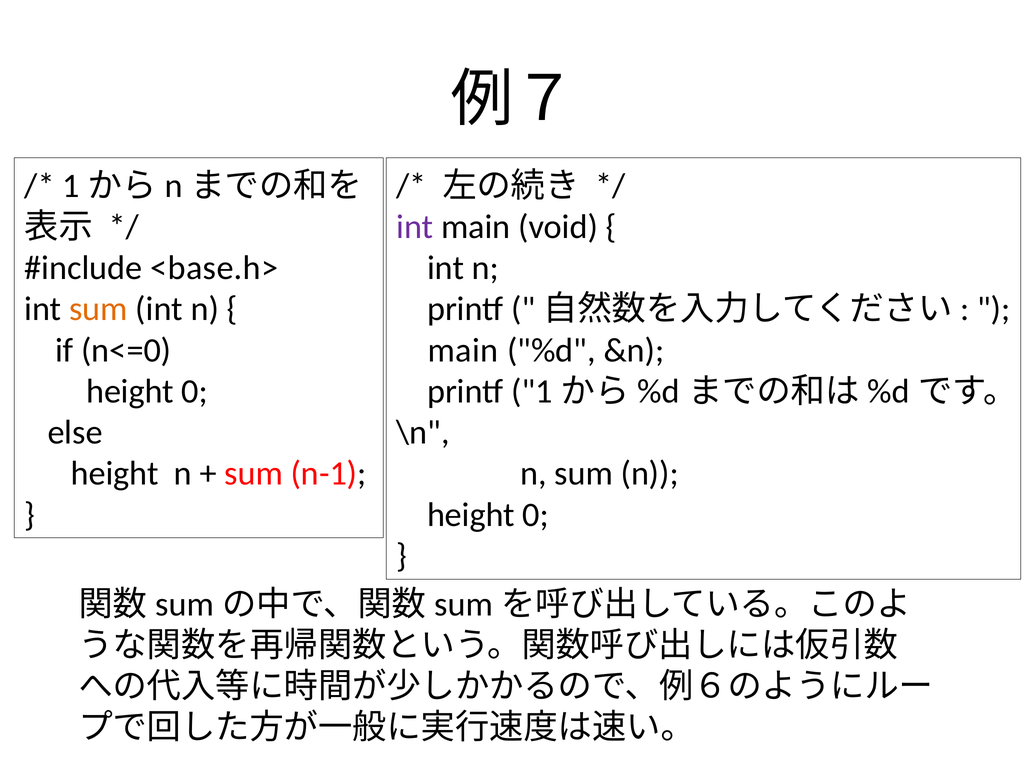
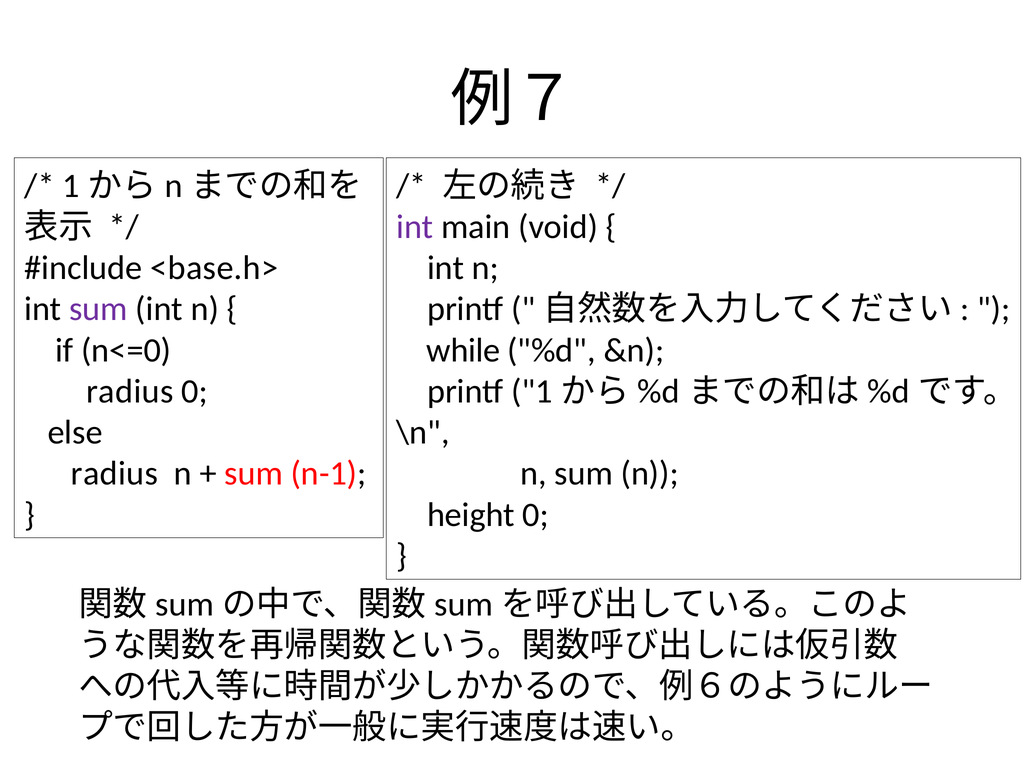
sum colour: orange -> purple (98, 309)
main: main -> while (463, 350)
height: height -> radius (130, 391)
height: height -> radius (114, 473)
